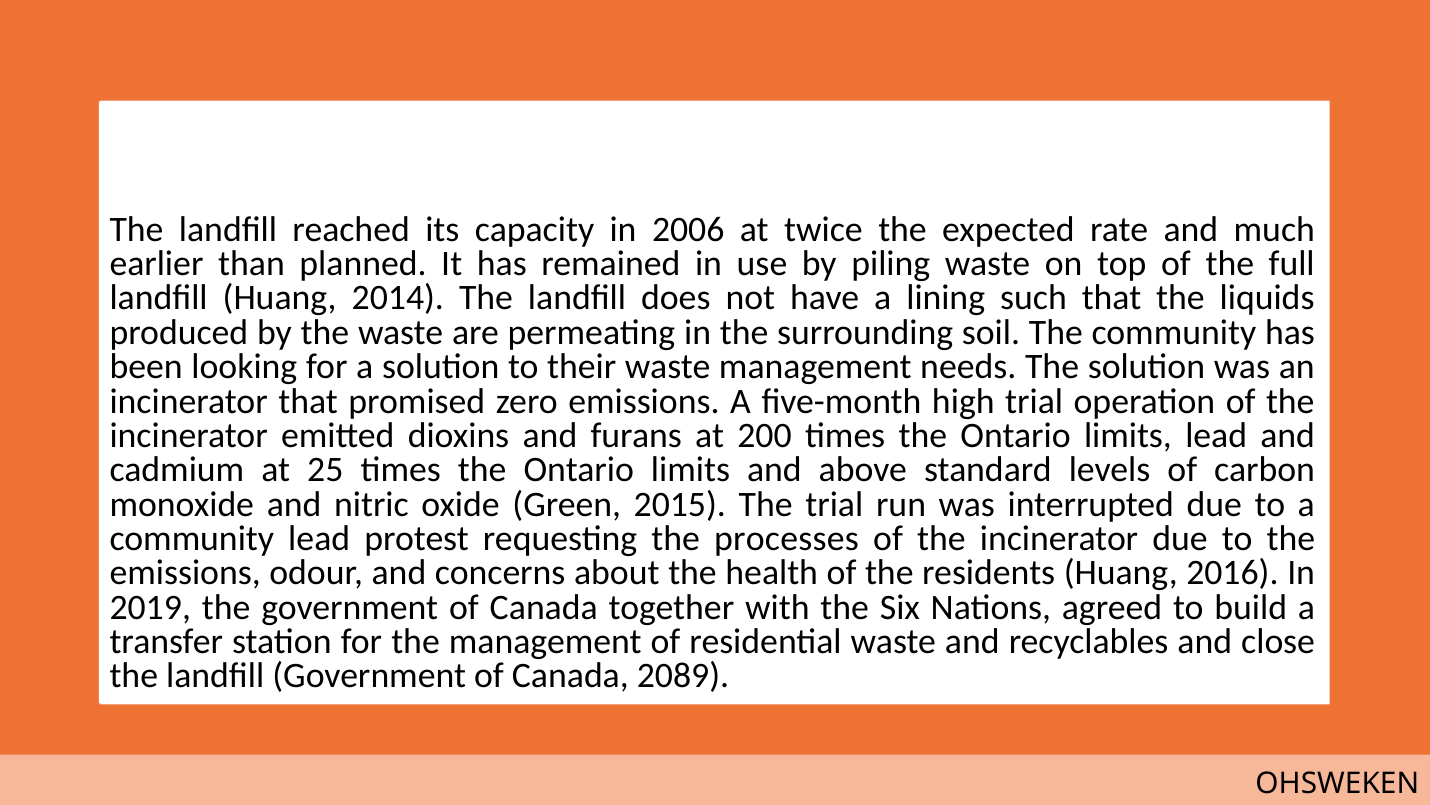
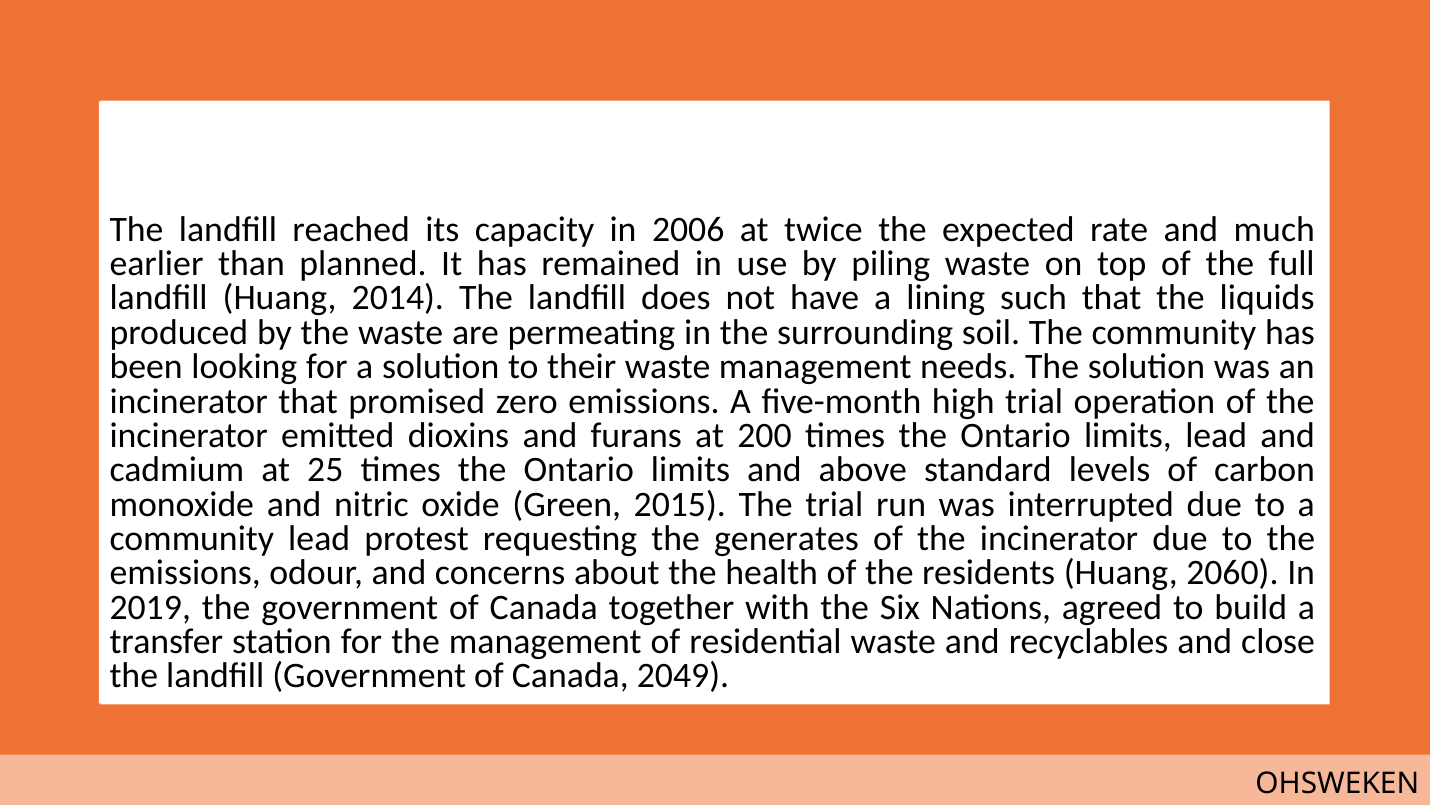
processes: processes -> generates (787, 538)
2016: 2016 -> 2060 (1232, 573)
2089: 2089 -> 2049 (683, 676)
